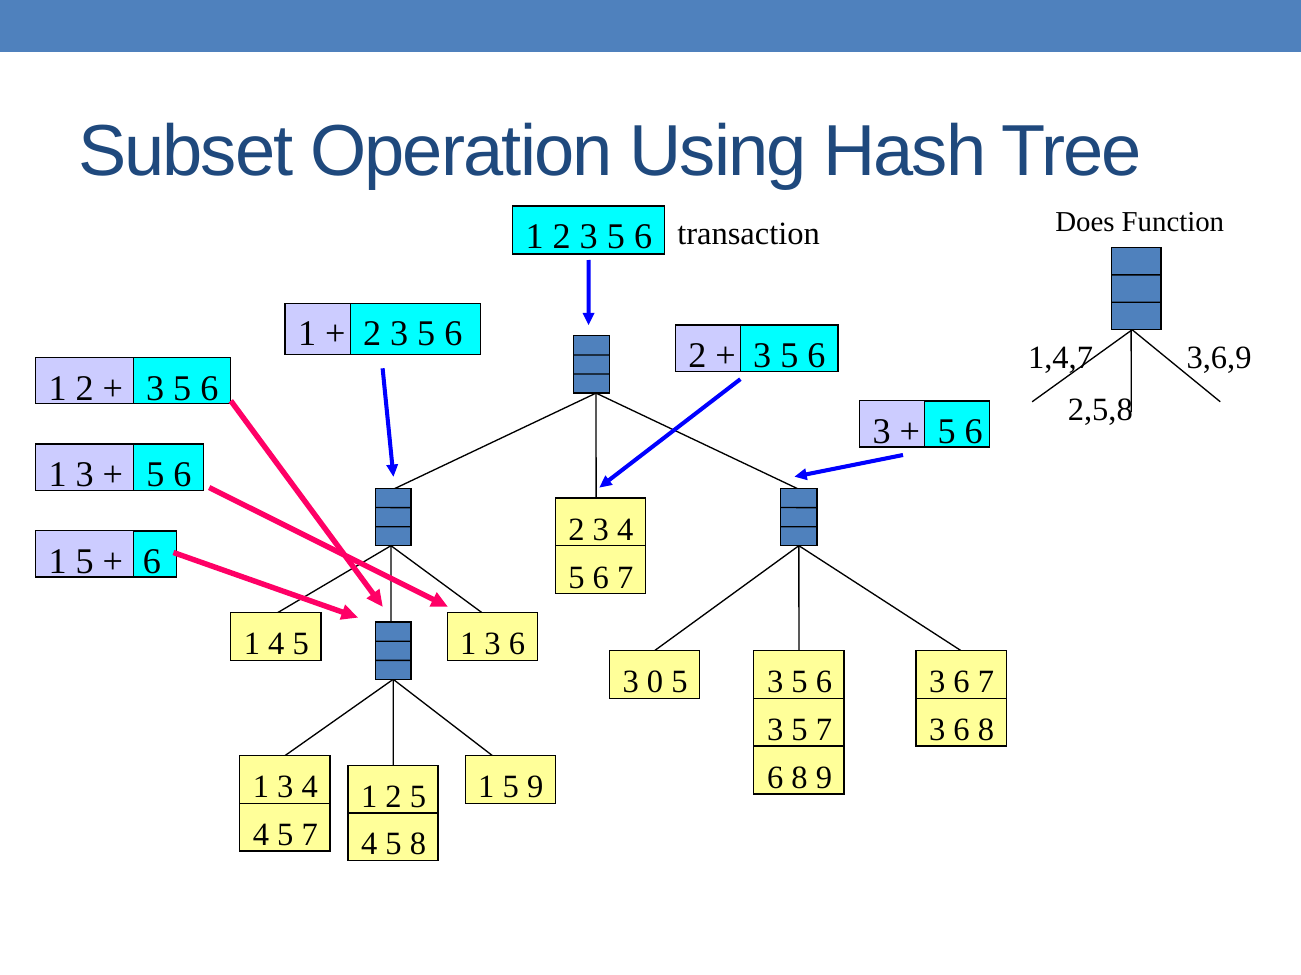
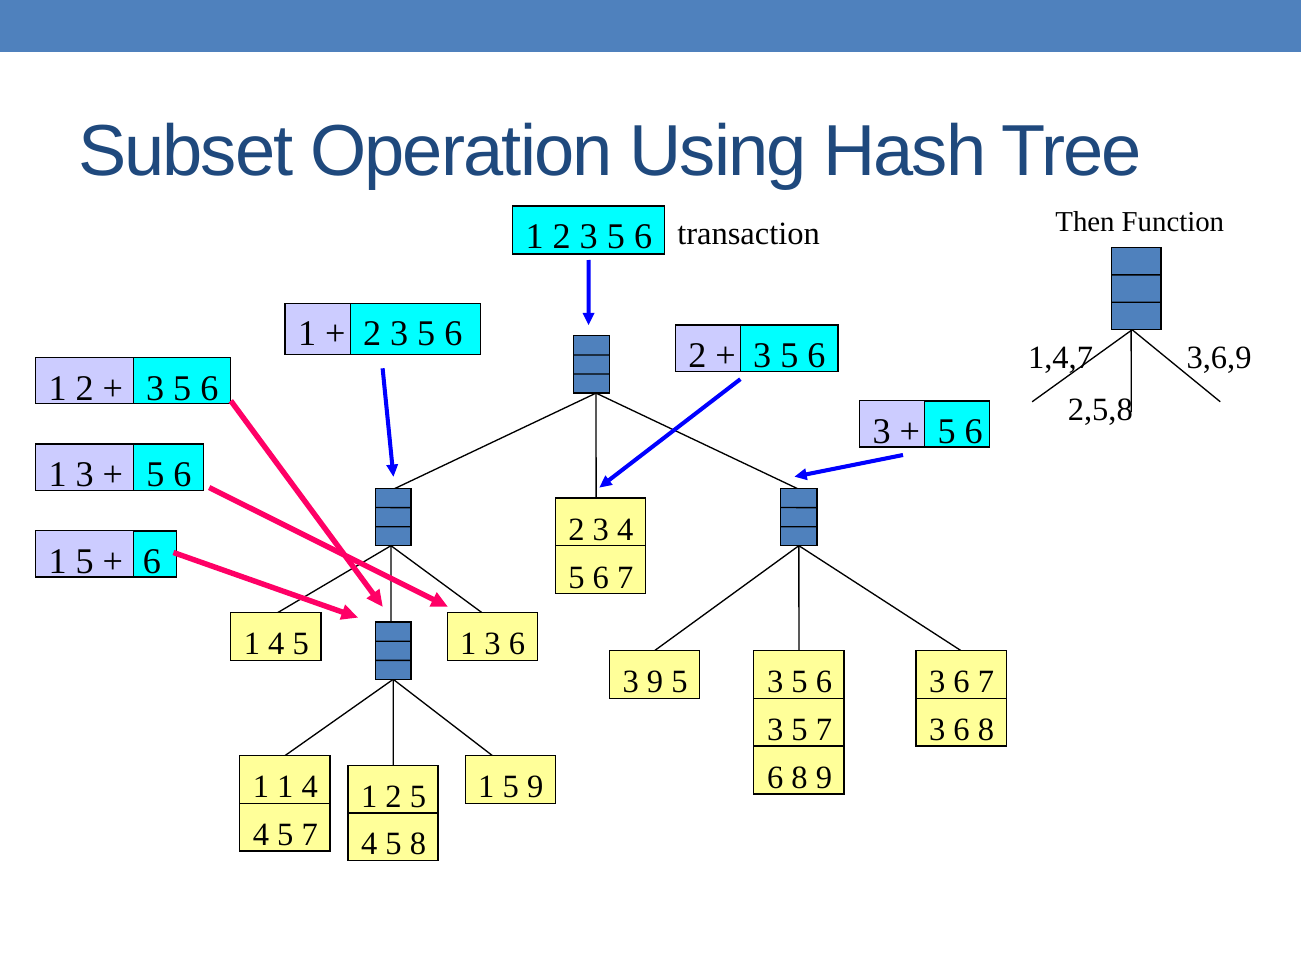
Does: Does -> Then (1085, 222)
3 0: 0 -> 9 (655, 683)
3: 3 -> 1 (285, 788)
